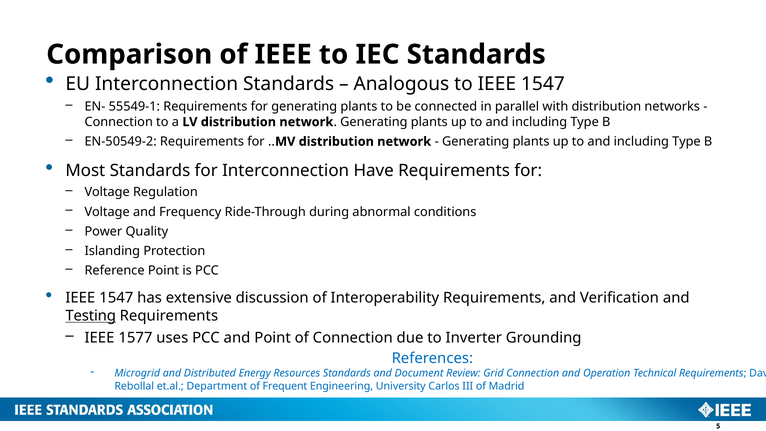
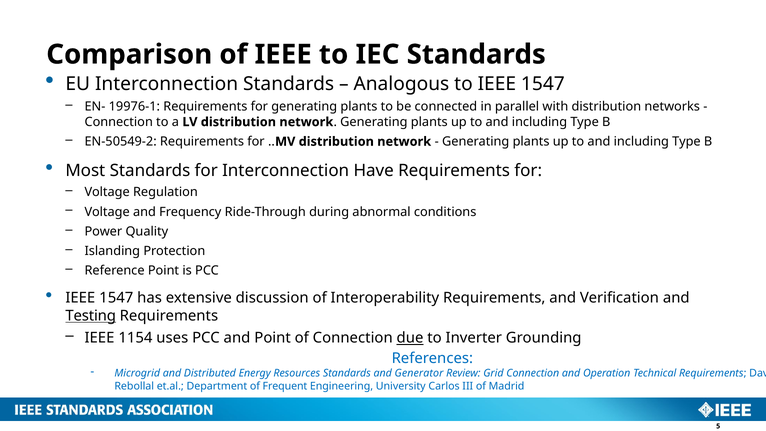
55549-1: 55549-1 -> 19976-1 (134, 107)
1577: 1577 -> 1154 (135, 338)
due underline: none -> present (410, 338)
Document: Document -> Generator (419, 373)
